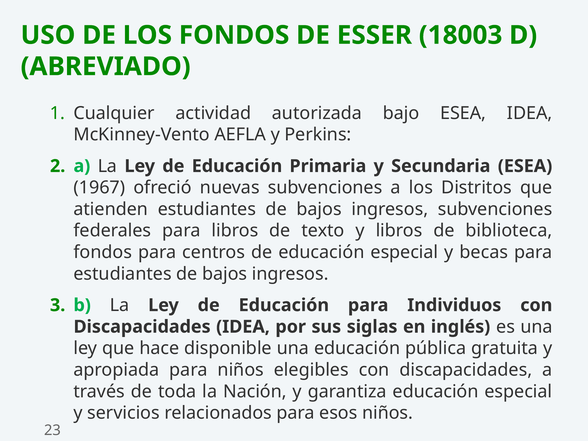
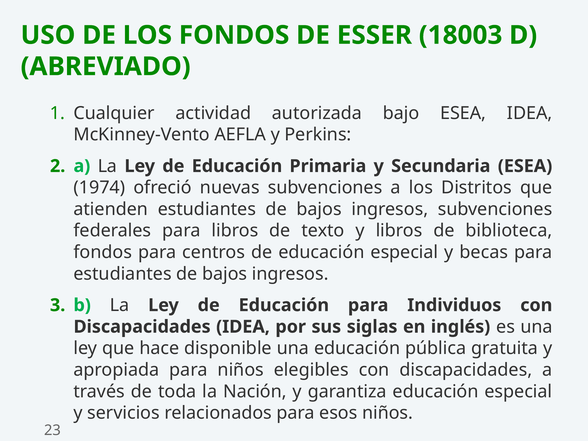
1967: 1967 -> 1974 (99, 188)
